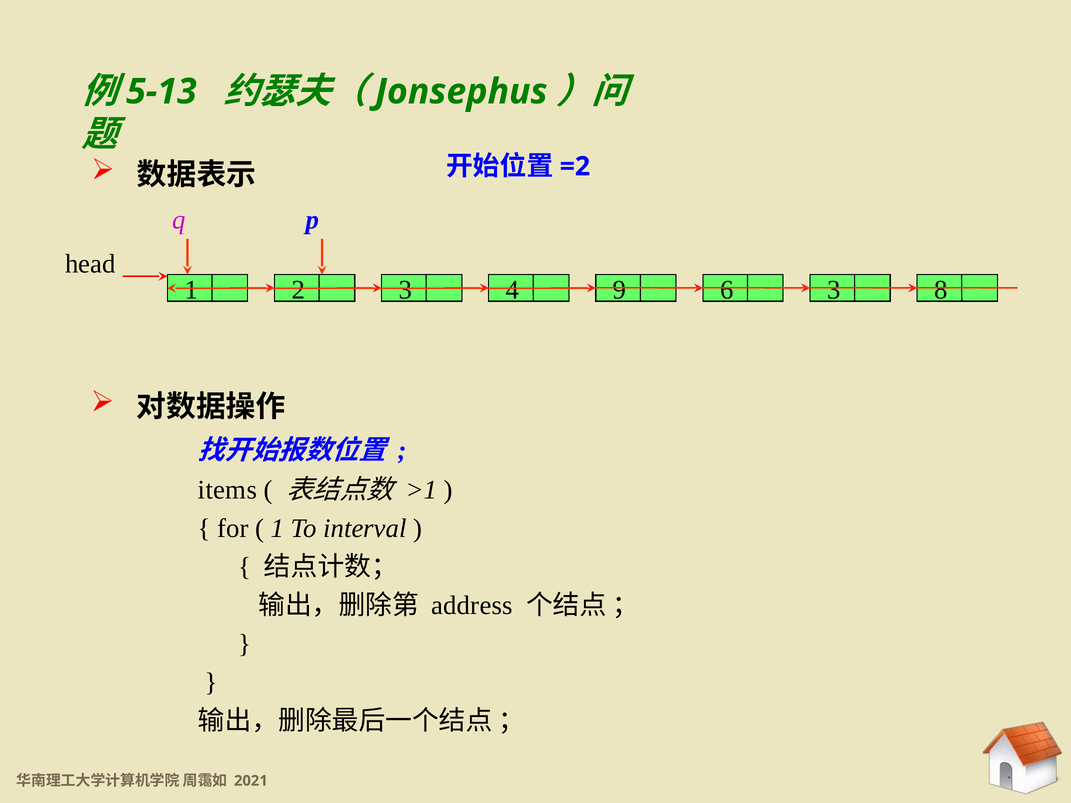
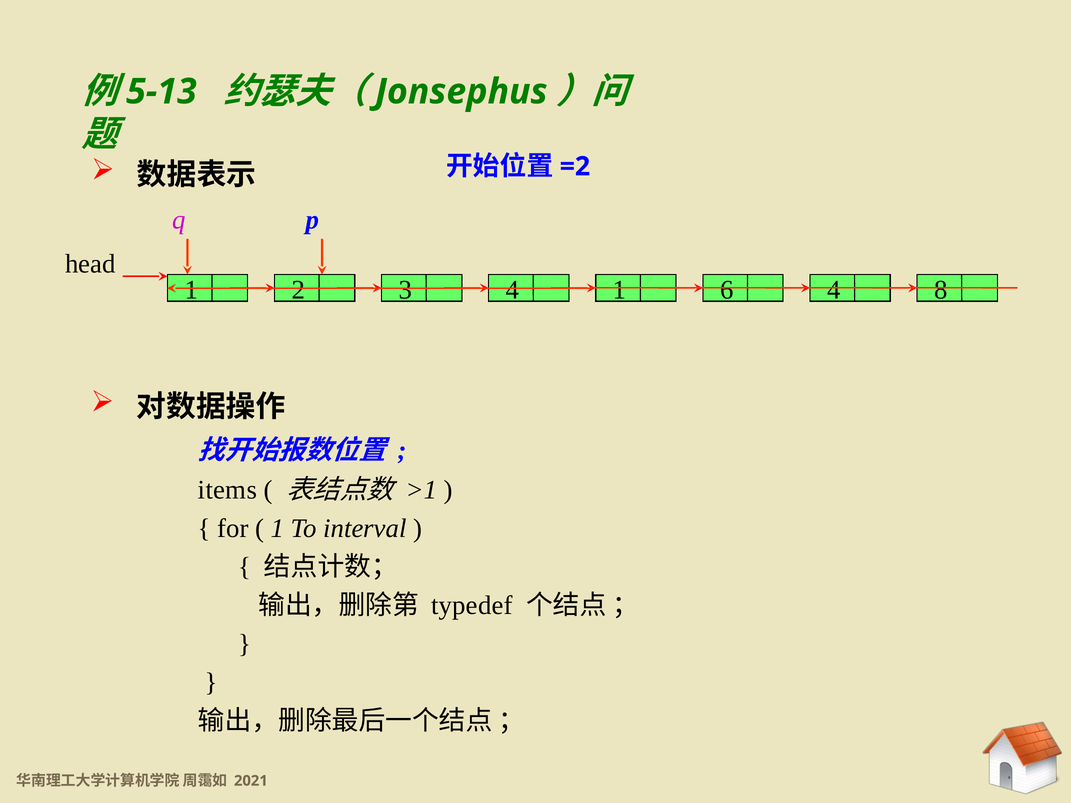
4 9: 9 -> 1 (620, 290)
6 3: 3 -> 4 (834, 290)
address: address -> typedef (472, 606)
